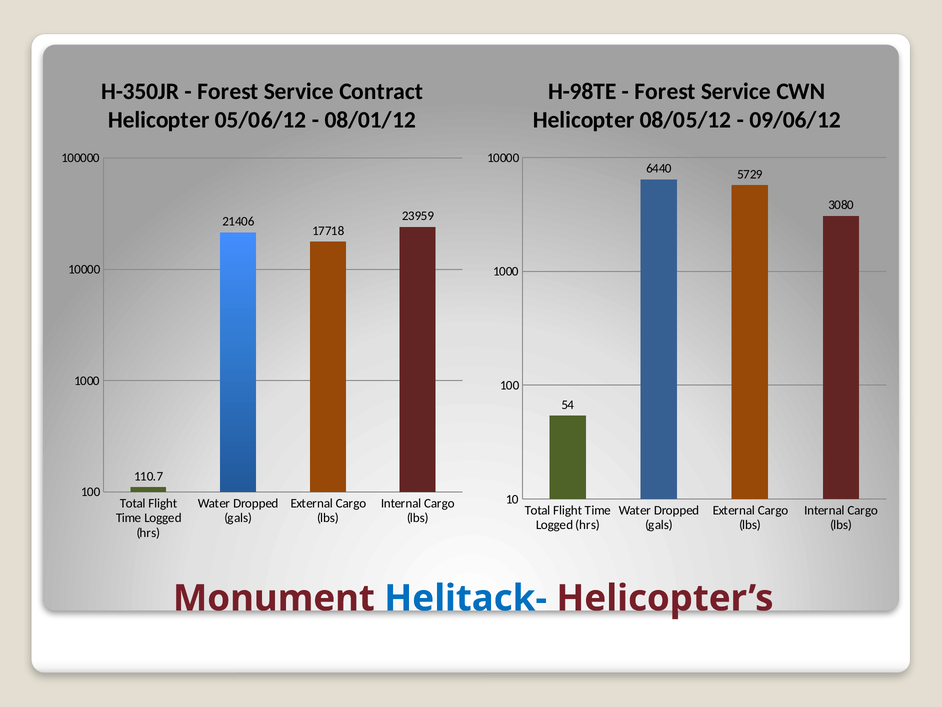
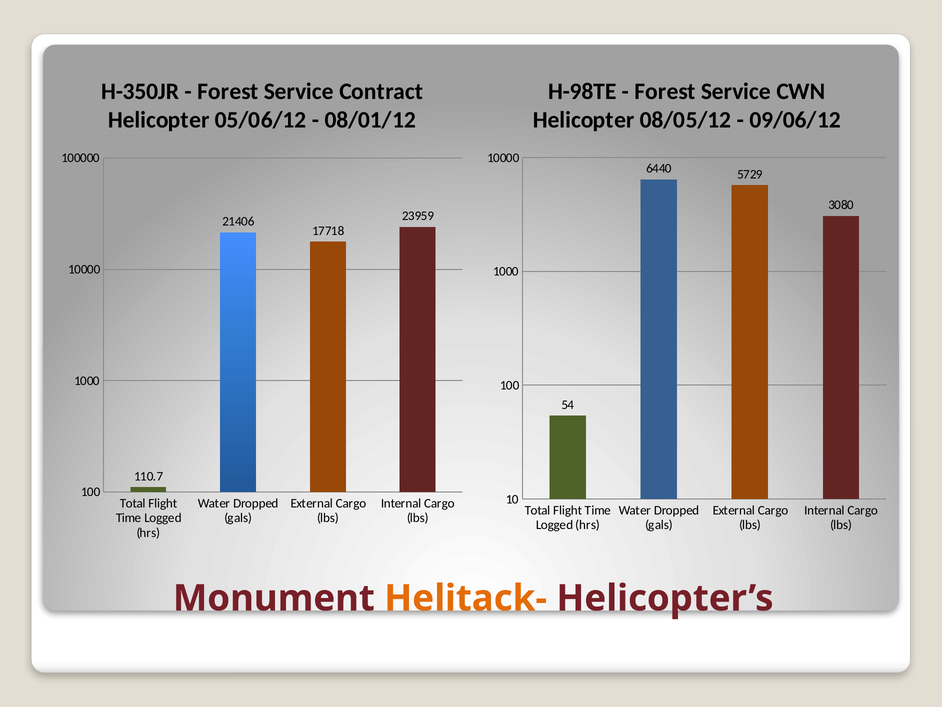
Helitack- colour: blue -> orange (466, 598)
